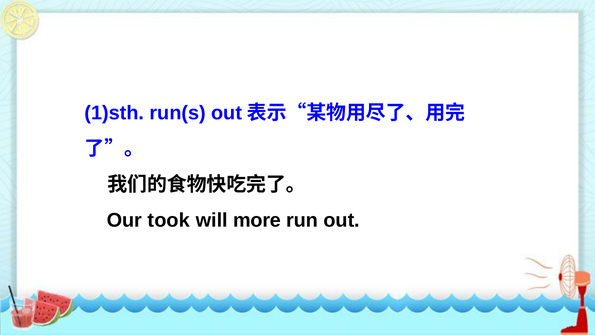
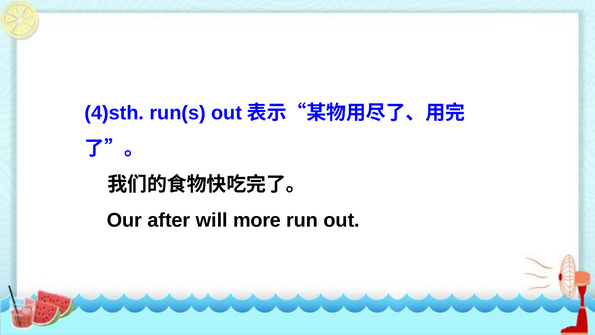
1)sth: 1)sth -> 4)sth (114, 113)
took: took -> after (169, 220)
